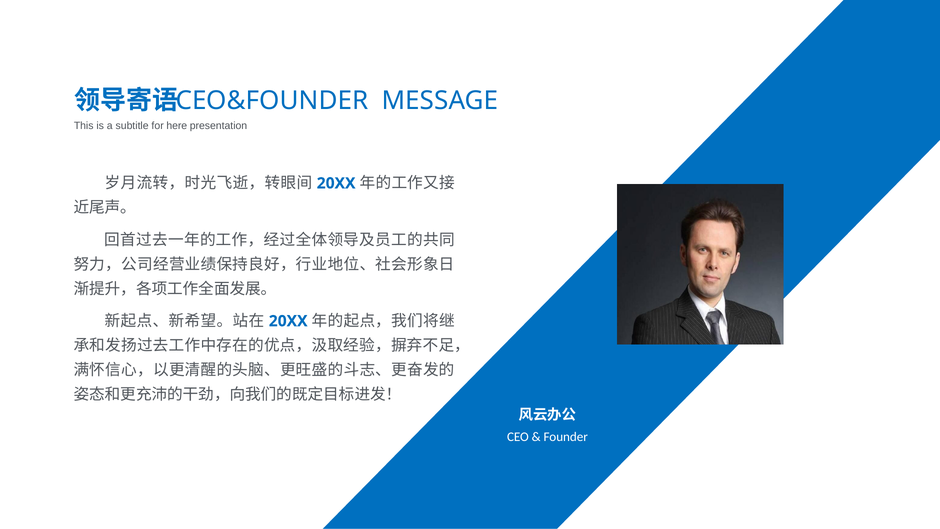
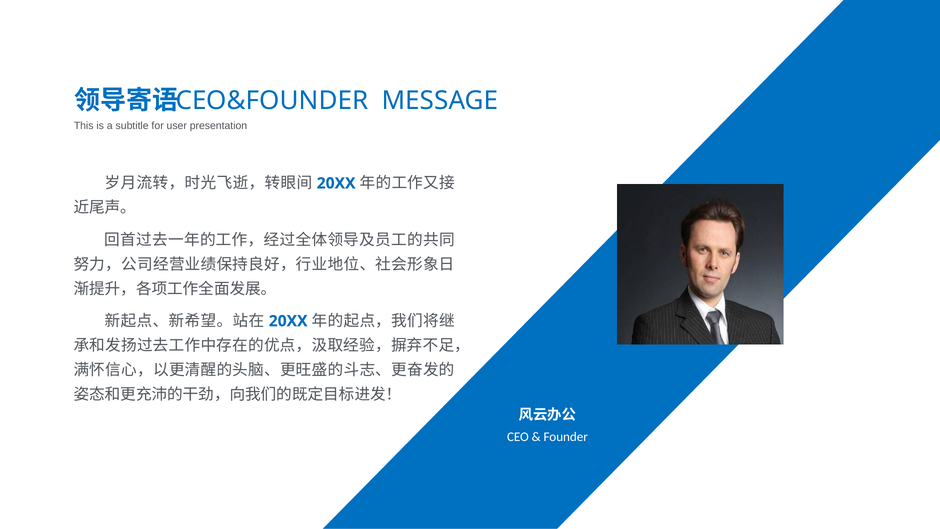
here: here -> user (177, 126)
